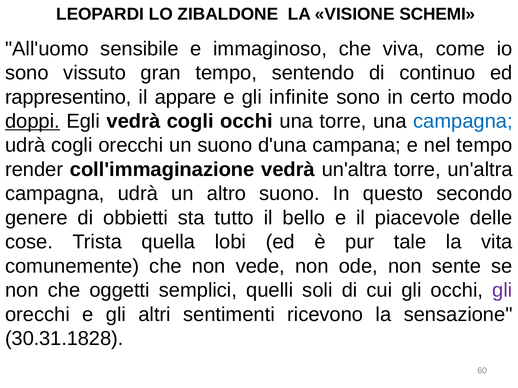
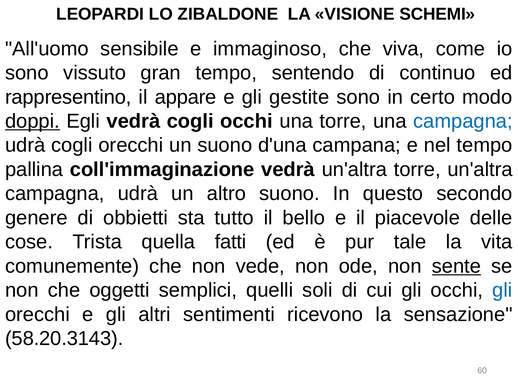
infinite: infinite -> gestite (299, 97)
render: render -> pallina (34, 170)
lobi: lobi -> fatti (231, 242)
sente underline: none -> present (456, 266)
gli colour: purple -> blue (502, 291)
30.31.1828: 30.31.1828 -> 58.20.3143 (64, 339)
